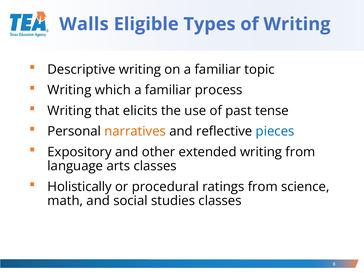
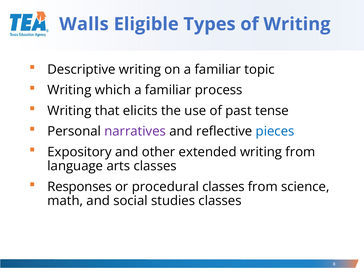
narratives colour: orange -> purple (135, 131)
Holistically: Holistically -> Responses (80, 187)
procedural ratings: ratings -> classes (223, 187)
